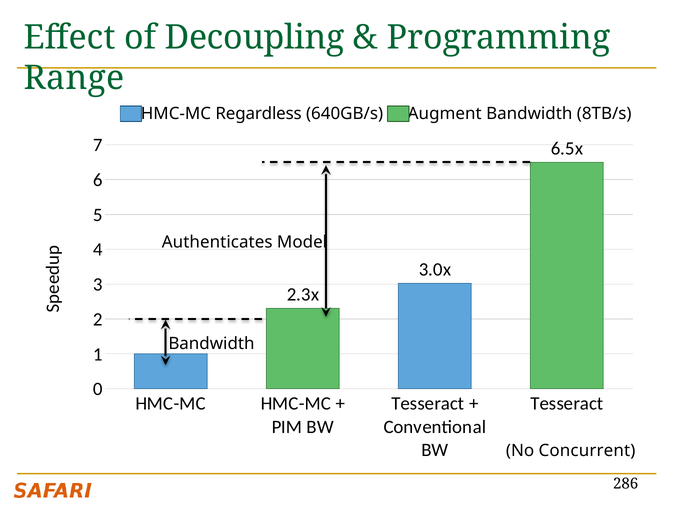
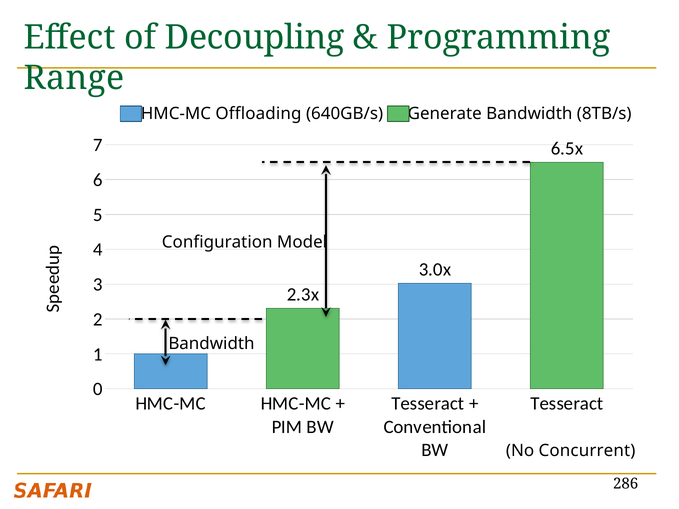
Regardless: Regardless -> Offloading (258, 114)
Augment: Augment -> Generate (445, 114)
Authenticates: Authenticates -> Configuration (217, 242)
